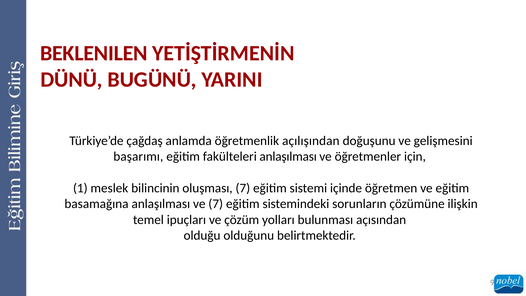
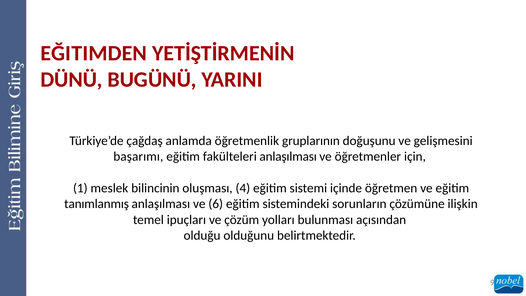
BEKLENILEN: BEKLENILEN -> EĞITIMDEN (94, 53)
açılışından: açılışından -> gruplarının (311, 141)
oluşması 7: 7 -> 4 (243, 188)
basamağına: basamağına -> tanımlanmış (97, 204)
ve 7: 7 -> 6 (216, 204)
